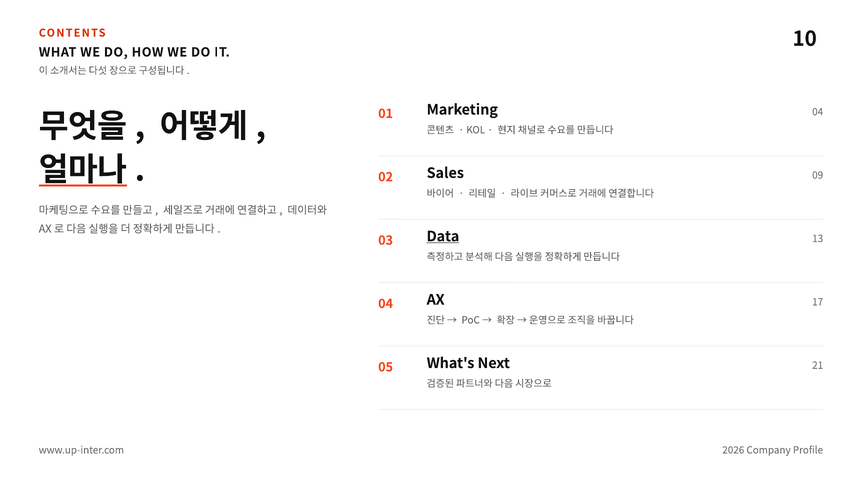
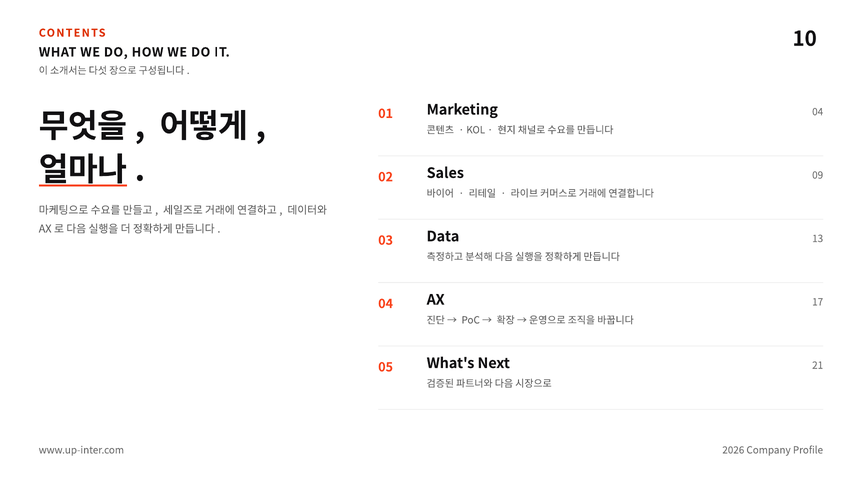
Data underline: present -> none (443, 237)
